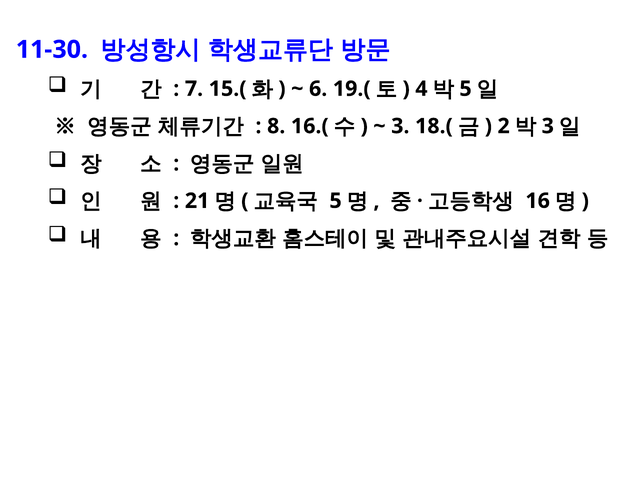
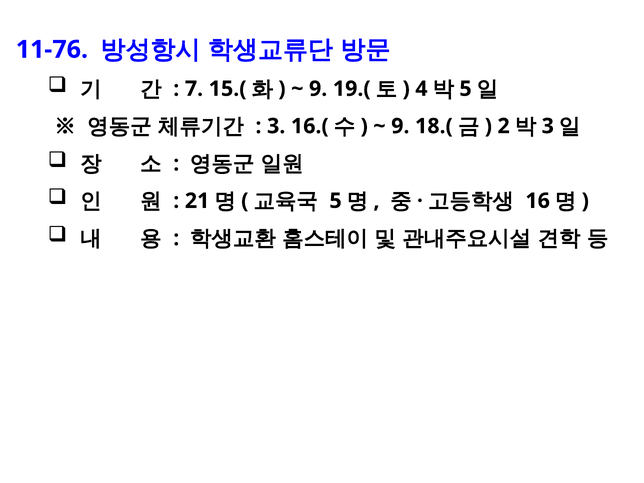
11-30: 11-30 -> 11-76 (52, 50)
6: 6 -> 9 (318, 89)
8: 8 -> 3 (276, 126)
3: 3 -> 9 (400, 126)
